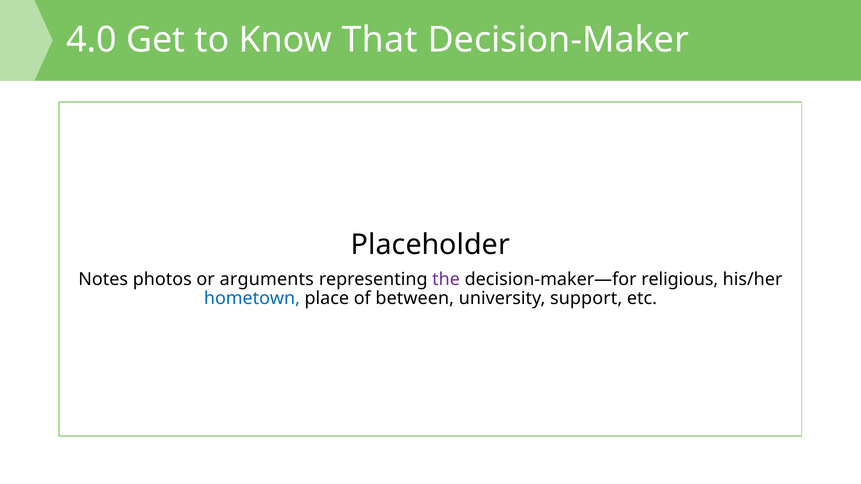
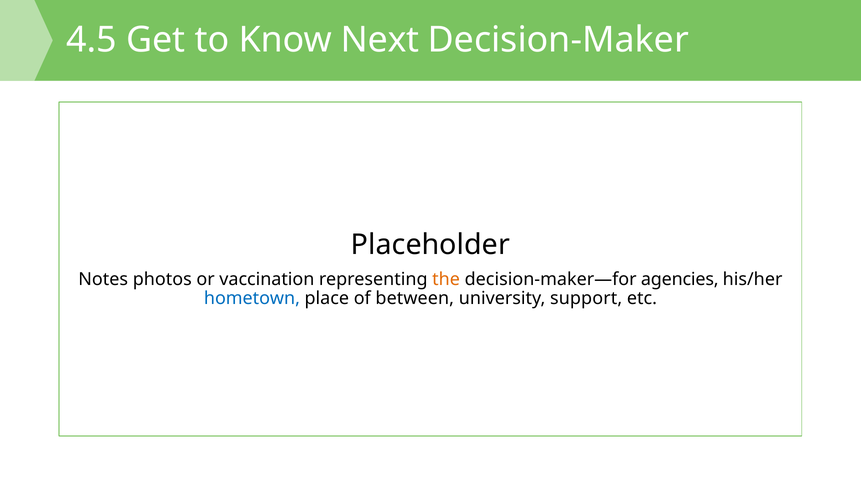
4.0: 4.0 -> 4.5 (92, 40)
That: That -> Next (380, 40)
arguments: arguments -> vaccination (267, 279)
the colour: purple -> orange (446, 279)
religious: religious -> agencies (680, 279)
